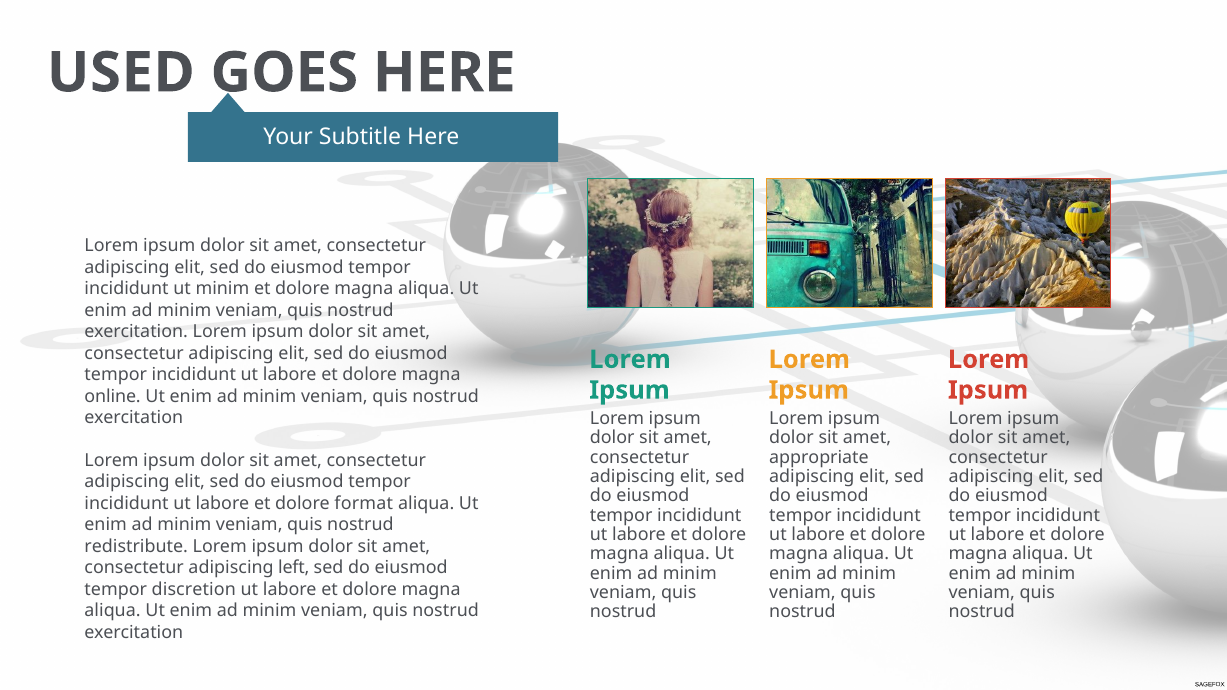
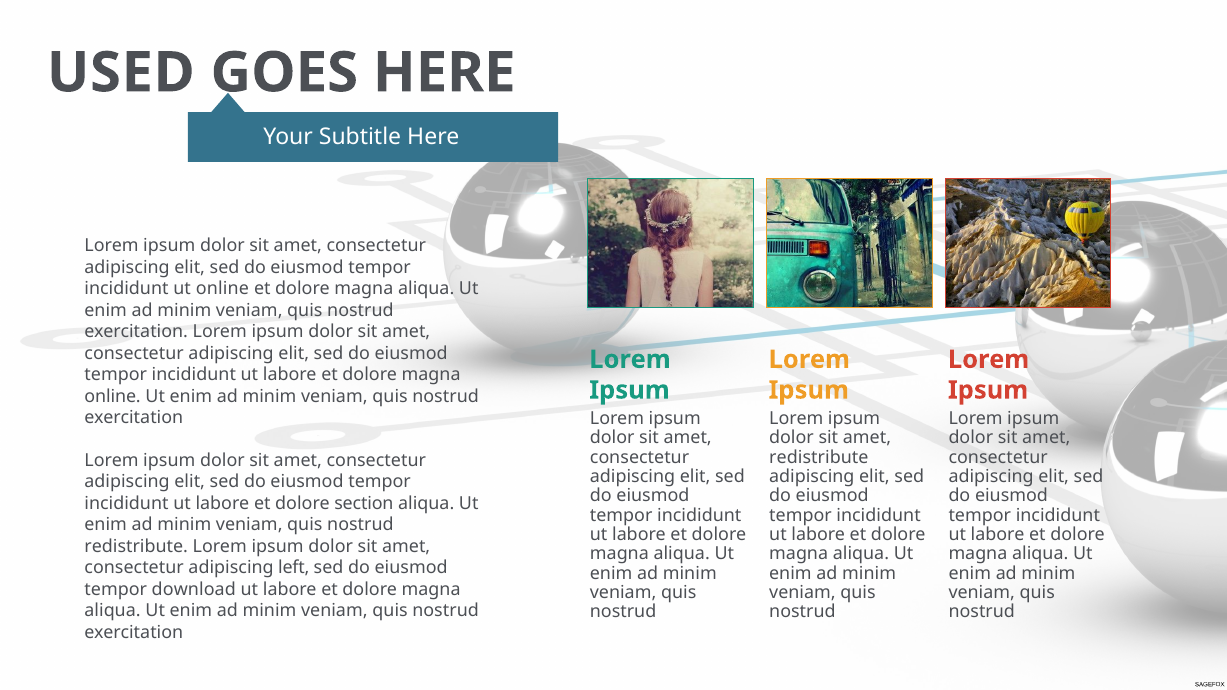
ut minim: minim -> online (222, 289)
appropriate: appropriate -> redistribute (819, 457)
format: format -> section (364, 504)
discretion: discretion -> download (194, 590)
